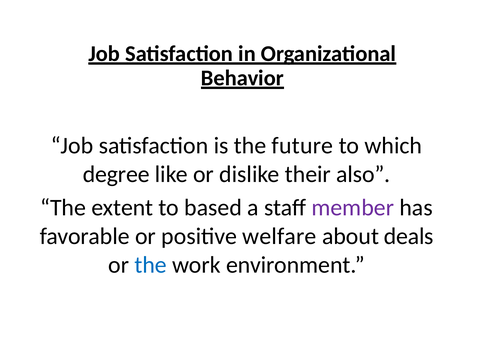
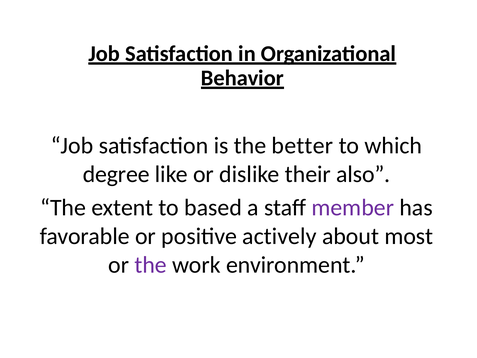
future: future -> better (302, 146)
welfare: welfare -> actively (279, 236)
deals: deals -> most (409, 236)
the colour: blue -> purple (151, 265)
